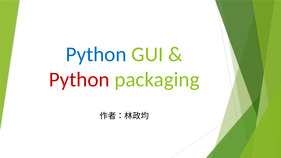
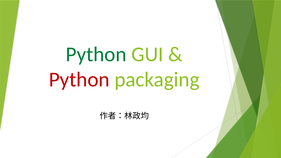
Python colour: blue -> green (96, 54)
